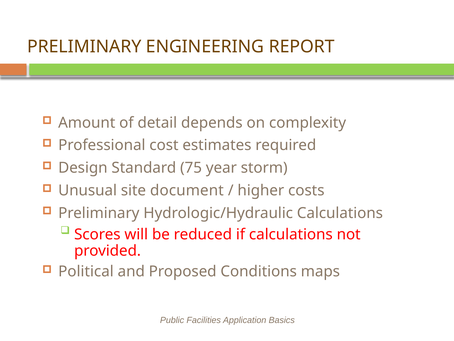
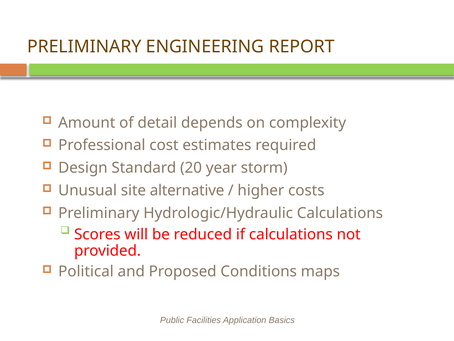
75: 75 -> 20 (191, 168)
document: document -> alternative (187, 190)
